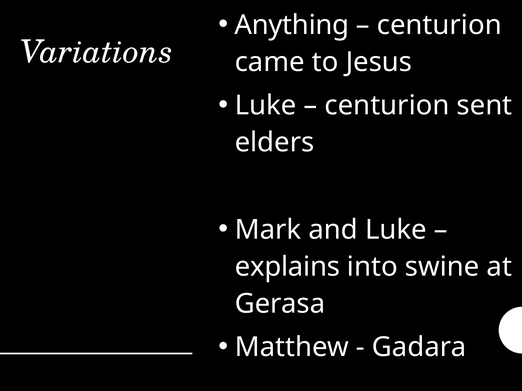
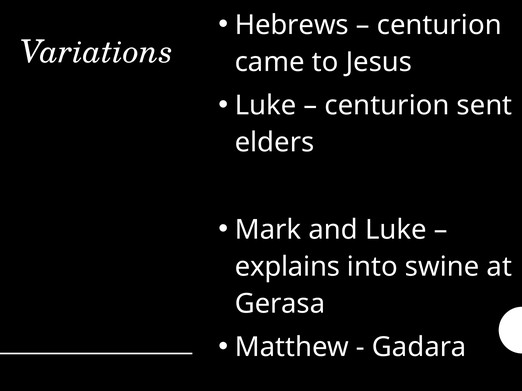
Anything: Anything -> Hebrews (292, 25)
